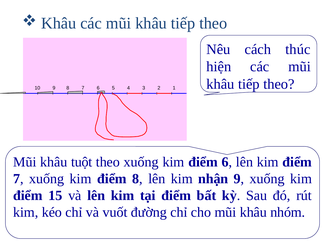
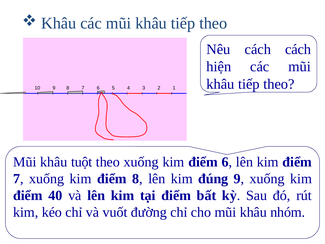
cách thúc: thúc -> cách (298, 49)
nhận: nhận -> đúng (213, 179)
15: 15 -> 40 (55, 195)
